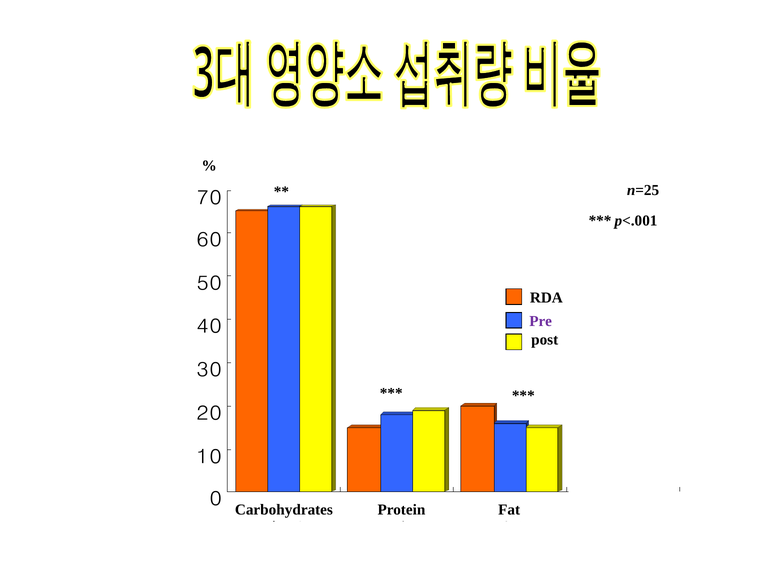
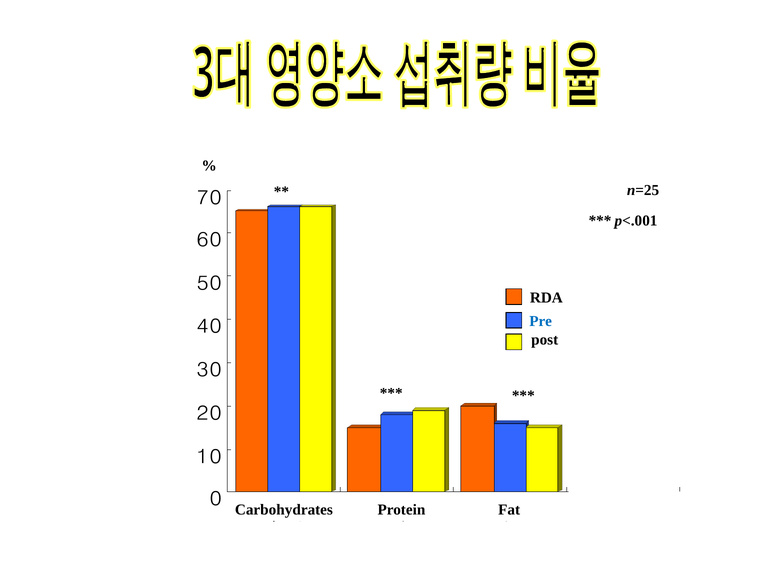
Pre colour: purple -> blue (541, 321)
